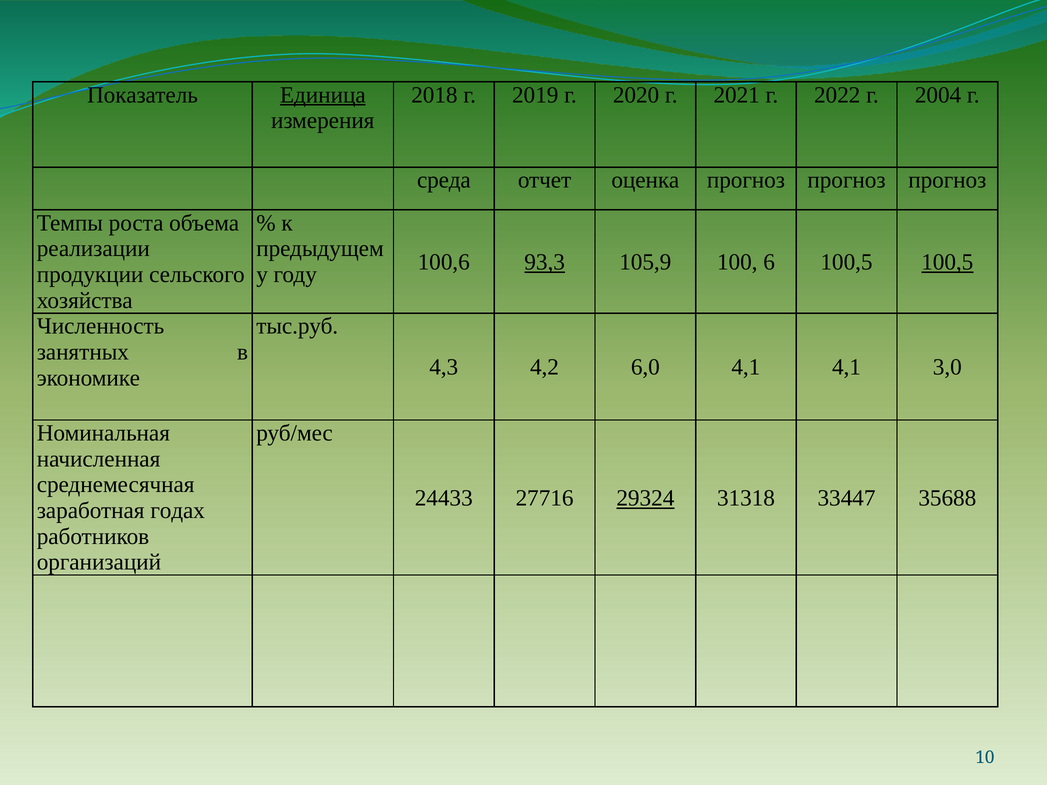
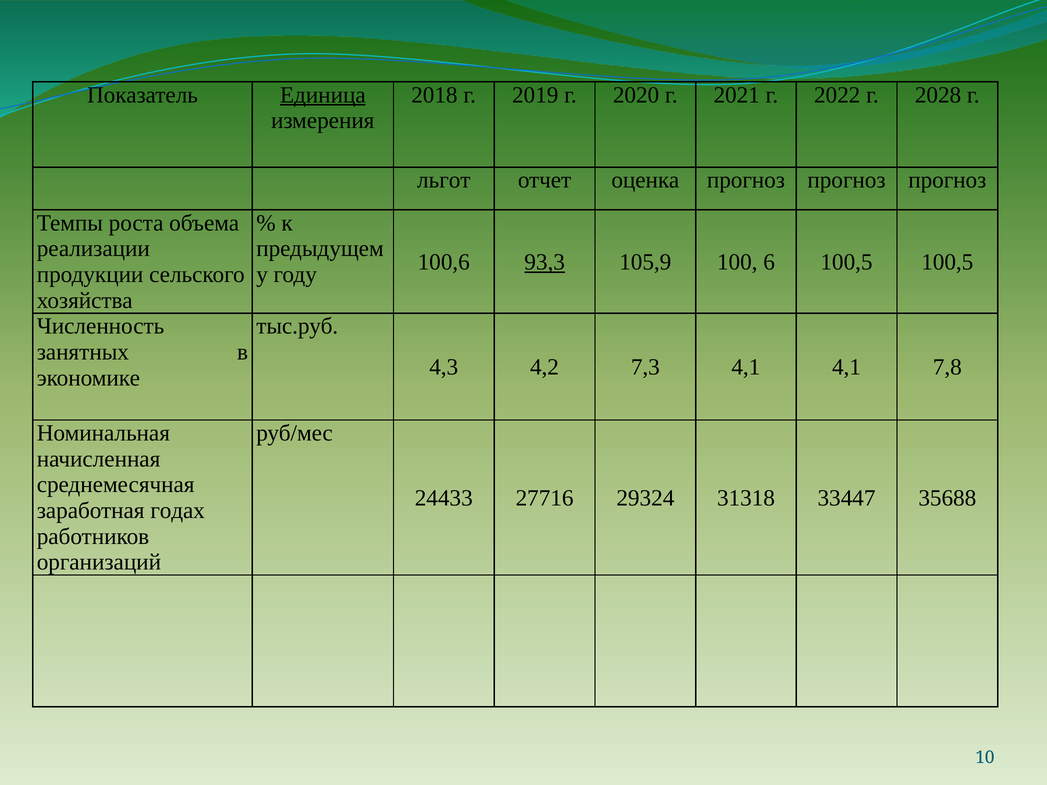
2004: 2004 -> 2028 (938, 95)
среда: среда -> льгот (444, 180)
100,5 underline: present -> none (947, 262)
6,0: 6,0 -> 7,3 (645, 367)
3,0: 3,0 -> 7,8 (947, 367)
29324 underline: present -> none (645, 498)
